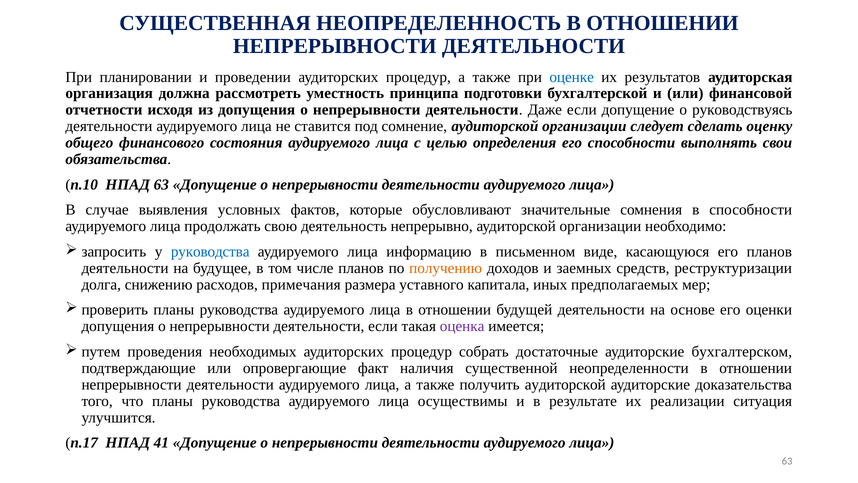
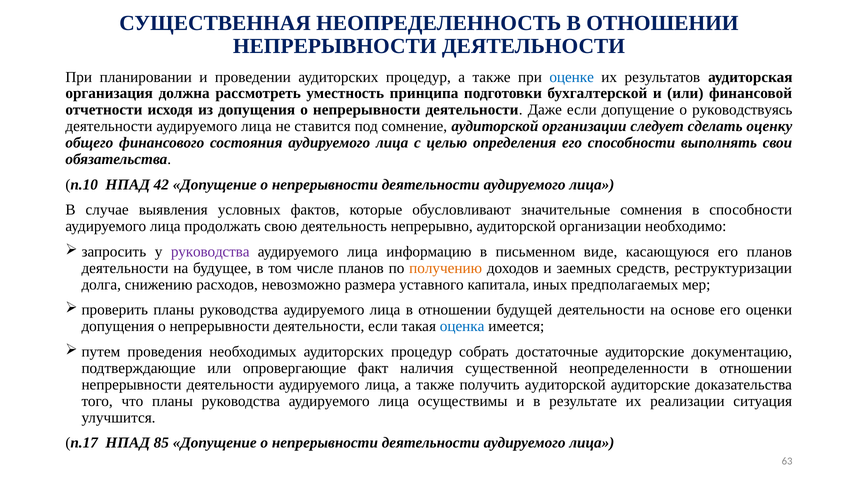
НПАД 63: 63 -> 42 (161, 184)
руководства colour: blue -> purple (210, 252)
примечания: примечания -> невозможно (301, 284)
оценка colour: purple -> blue (462, 326)
бухгалтерском: бухгалтерском -> документацию (742, 351)
41: 41 -> 85 (161, 443)
